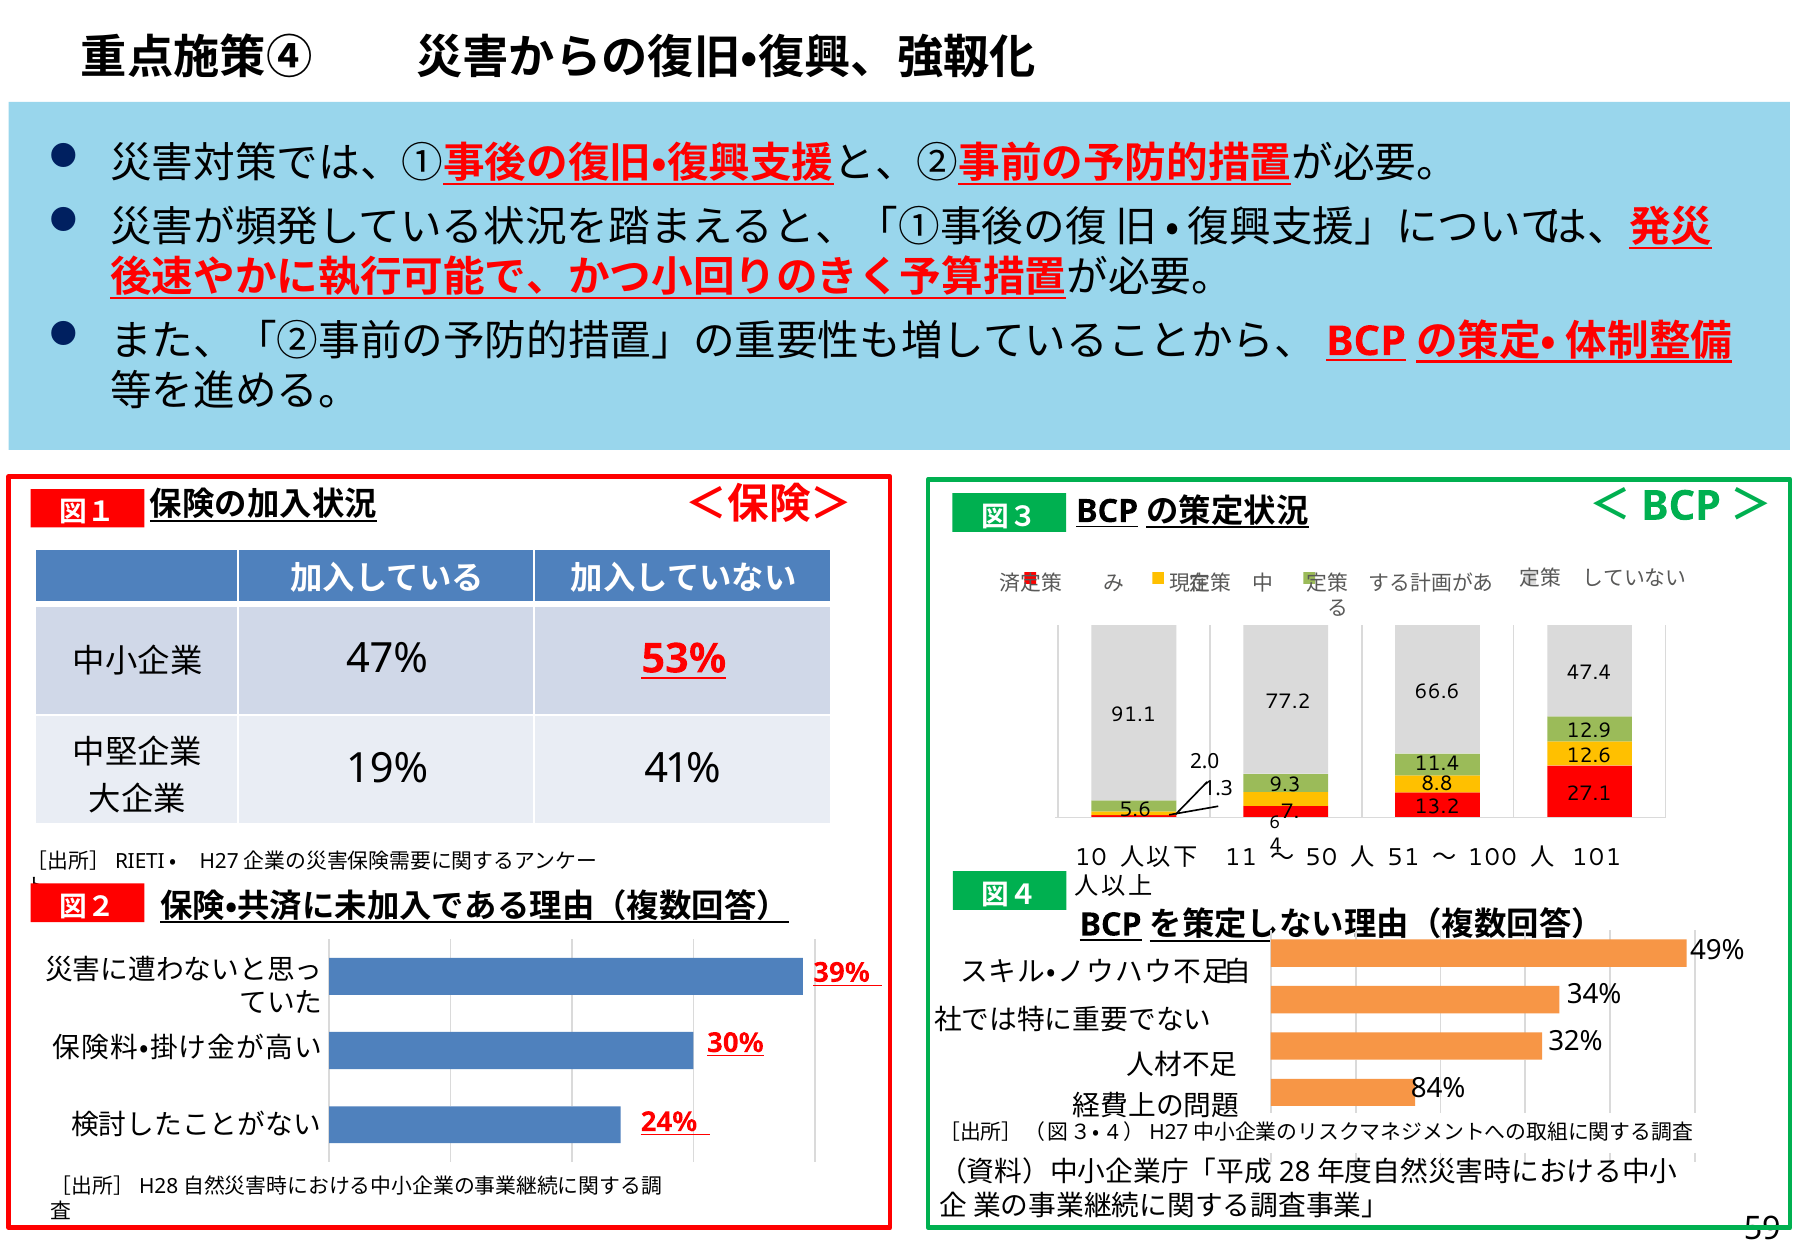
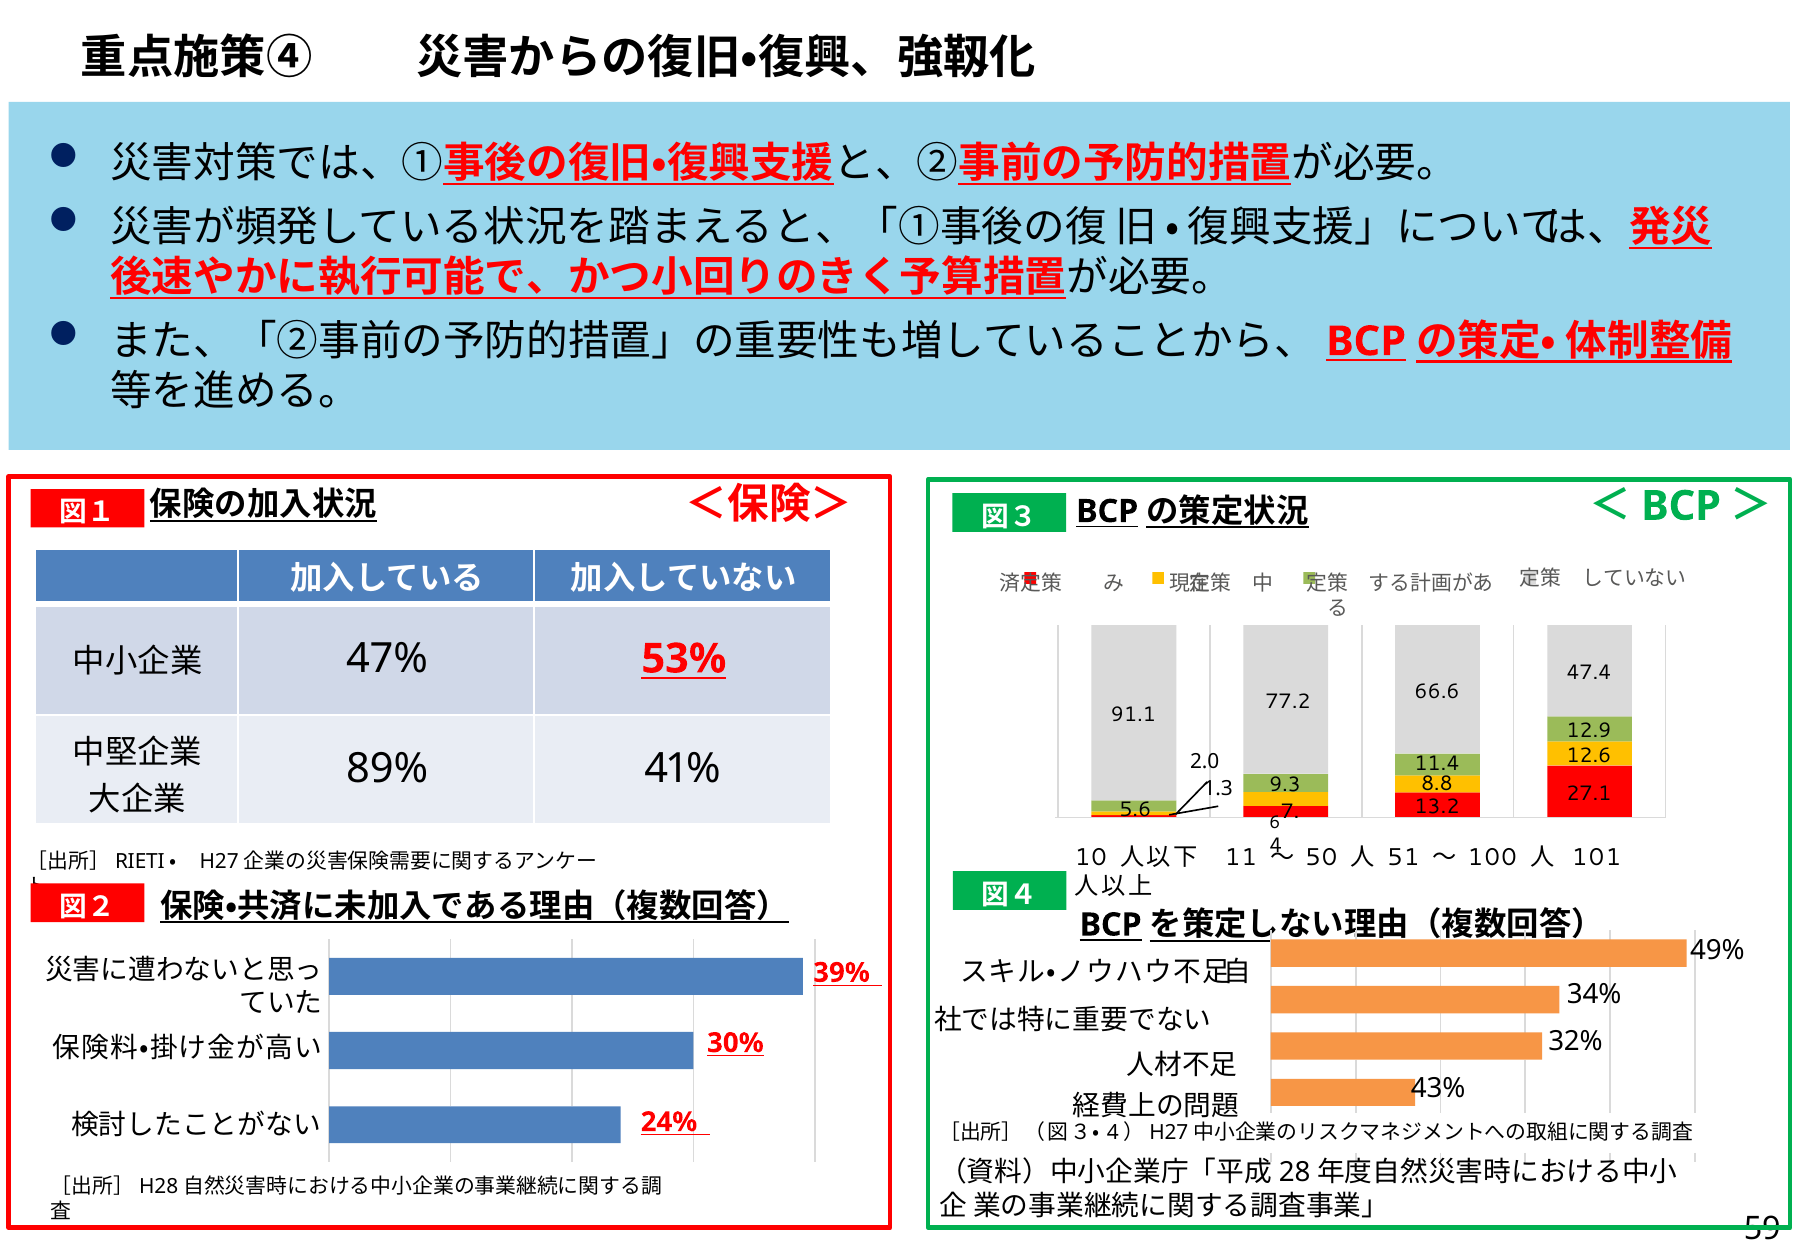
19%: 19% -> 89% (387, 769)
84%: 84% -> 43% (1438, 1089)
